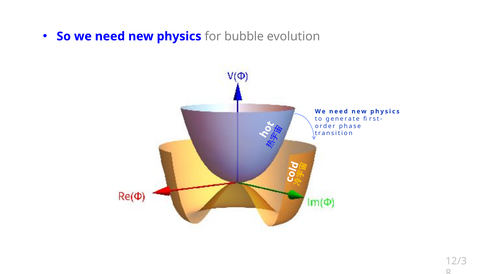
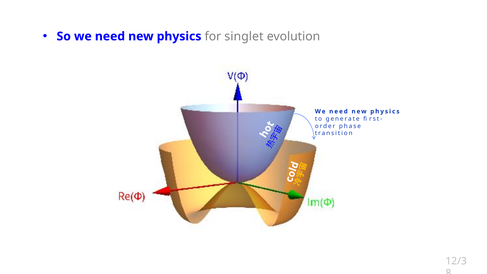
bubble: bubble -> singlet (244, 36)
